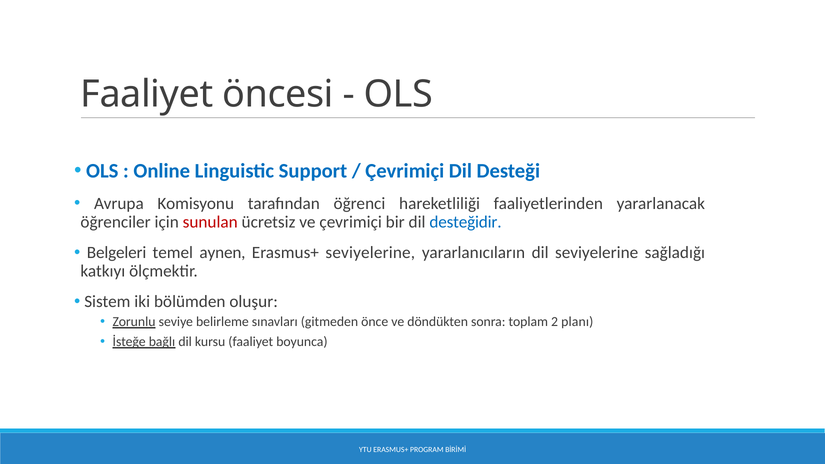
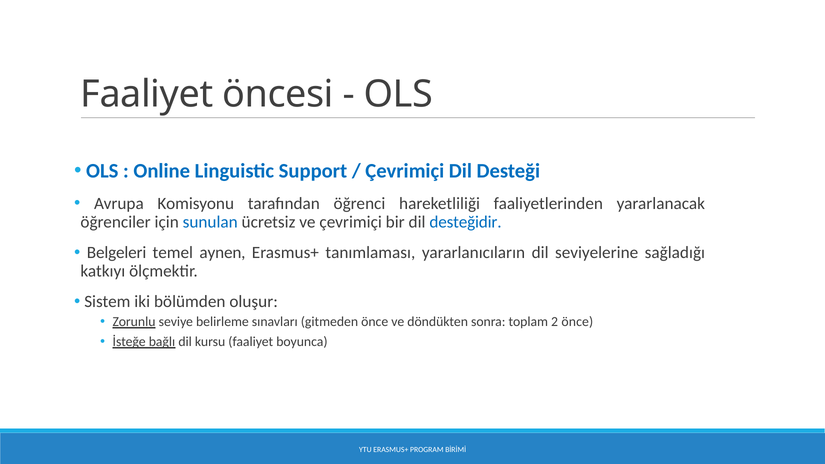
sunulan colour: red -> blue (210, 222)
Erasmus+ seviyelerine: seviyelerine -> tanımlaması (370, 253)
2 planı: planı -> önce (577, 322)
